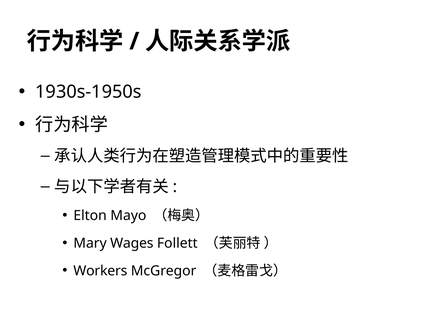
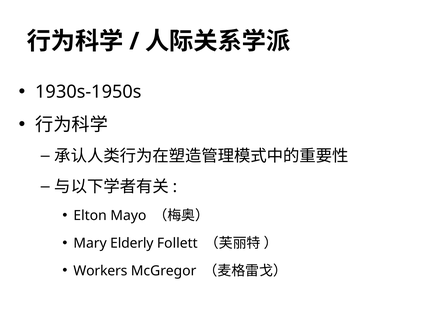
Wages: Wages -> Elderly (132, 243)
